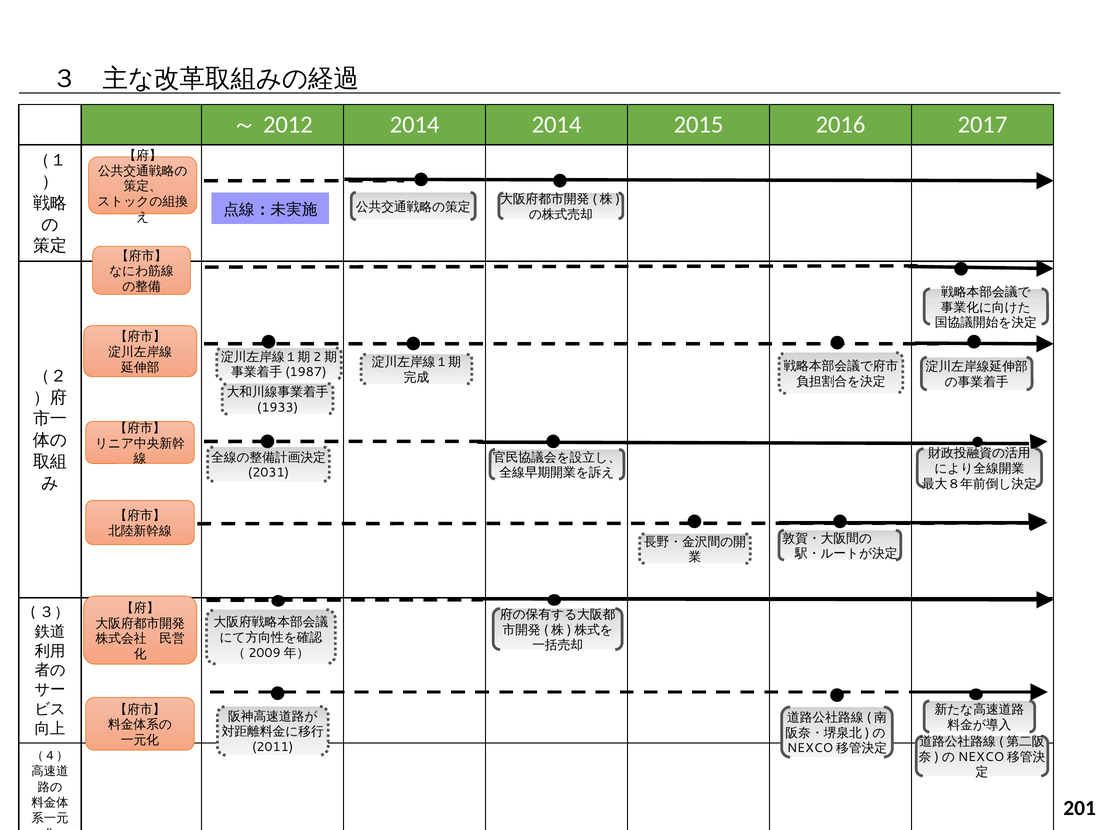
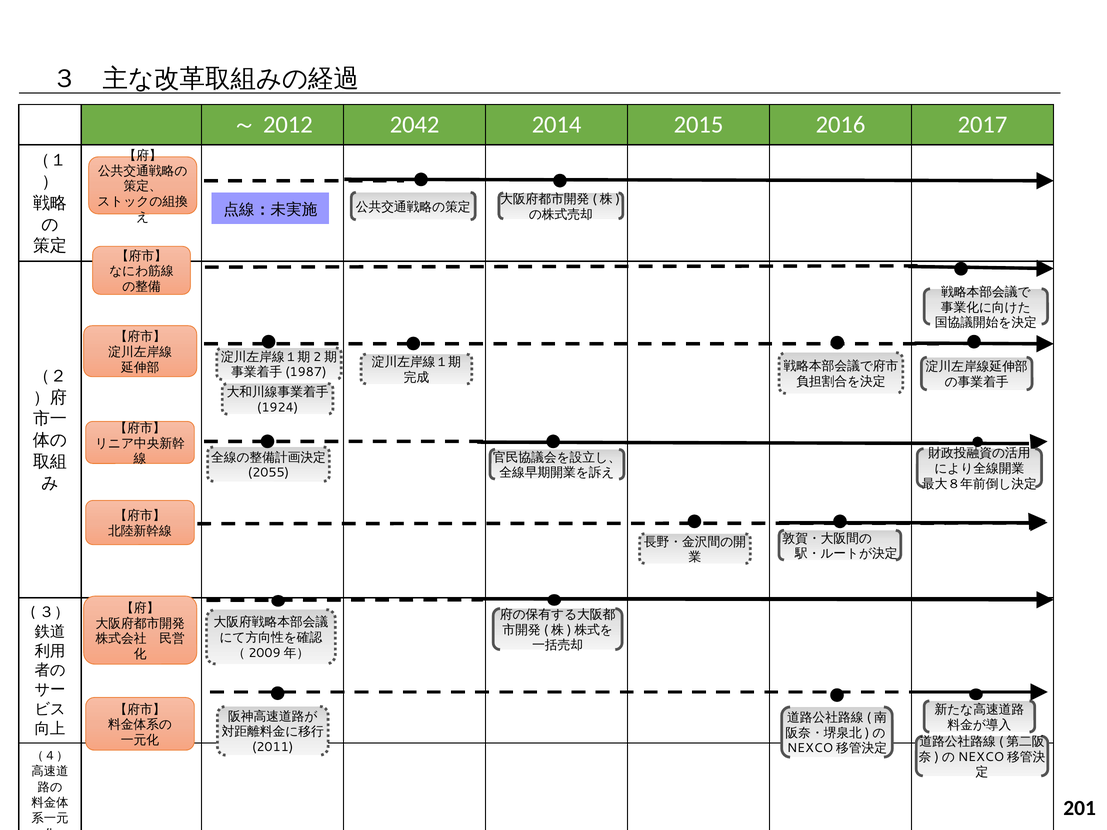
～2012 2014: 2014 -> 2042 (415, 125)
1933: 1933 -> 1924 (278, 407)
2031: 2031 -> 2055 (268, 473)
